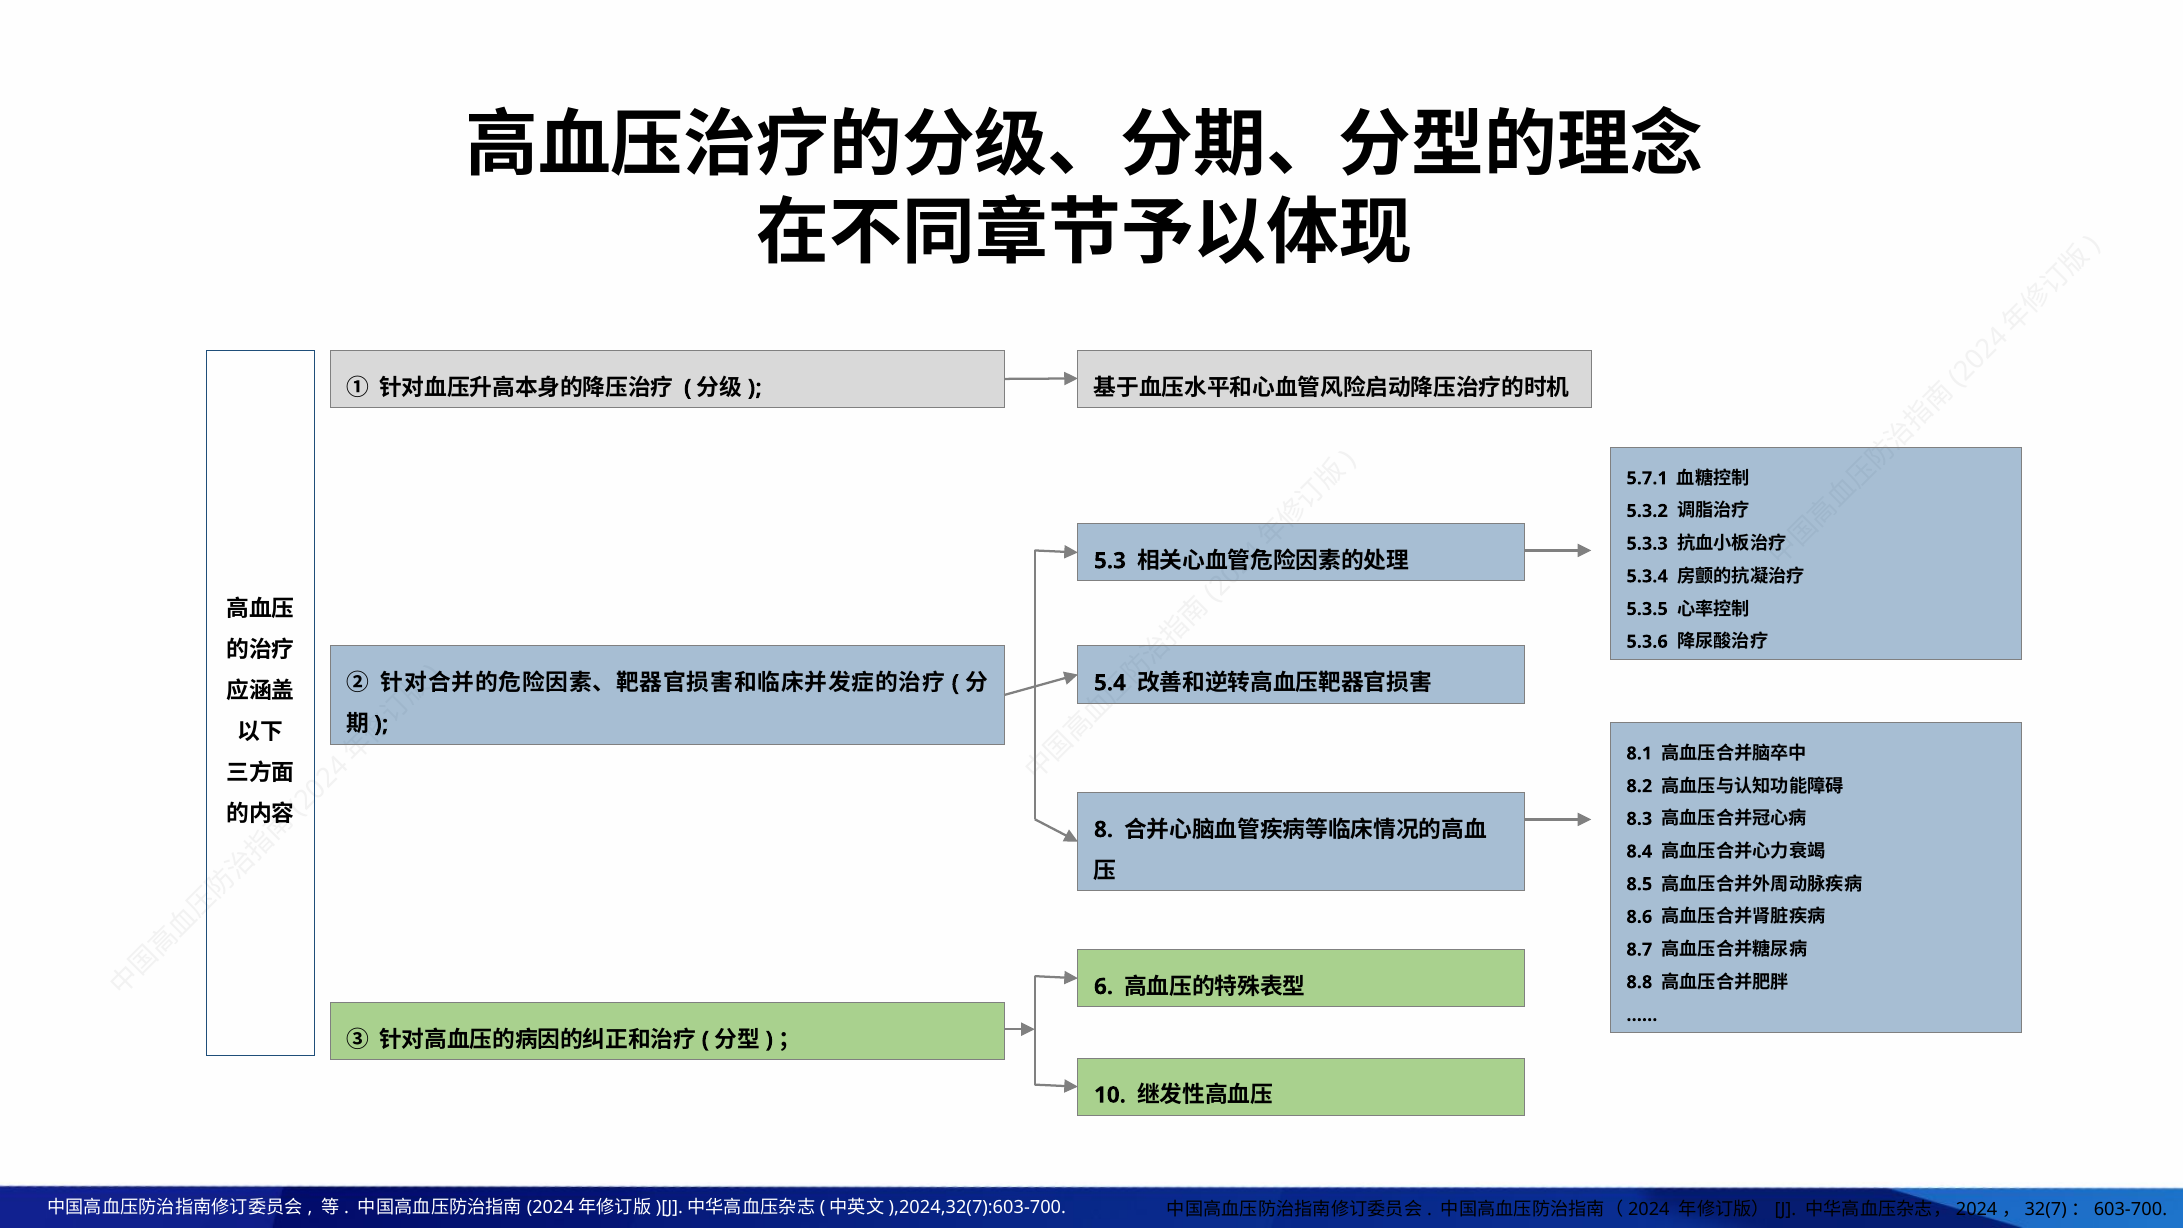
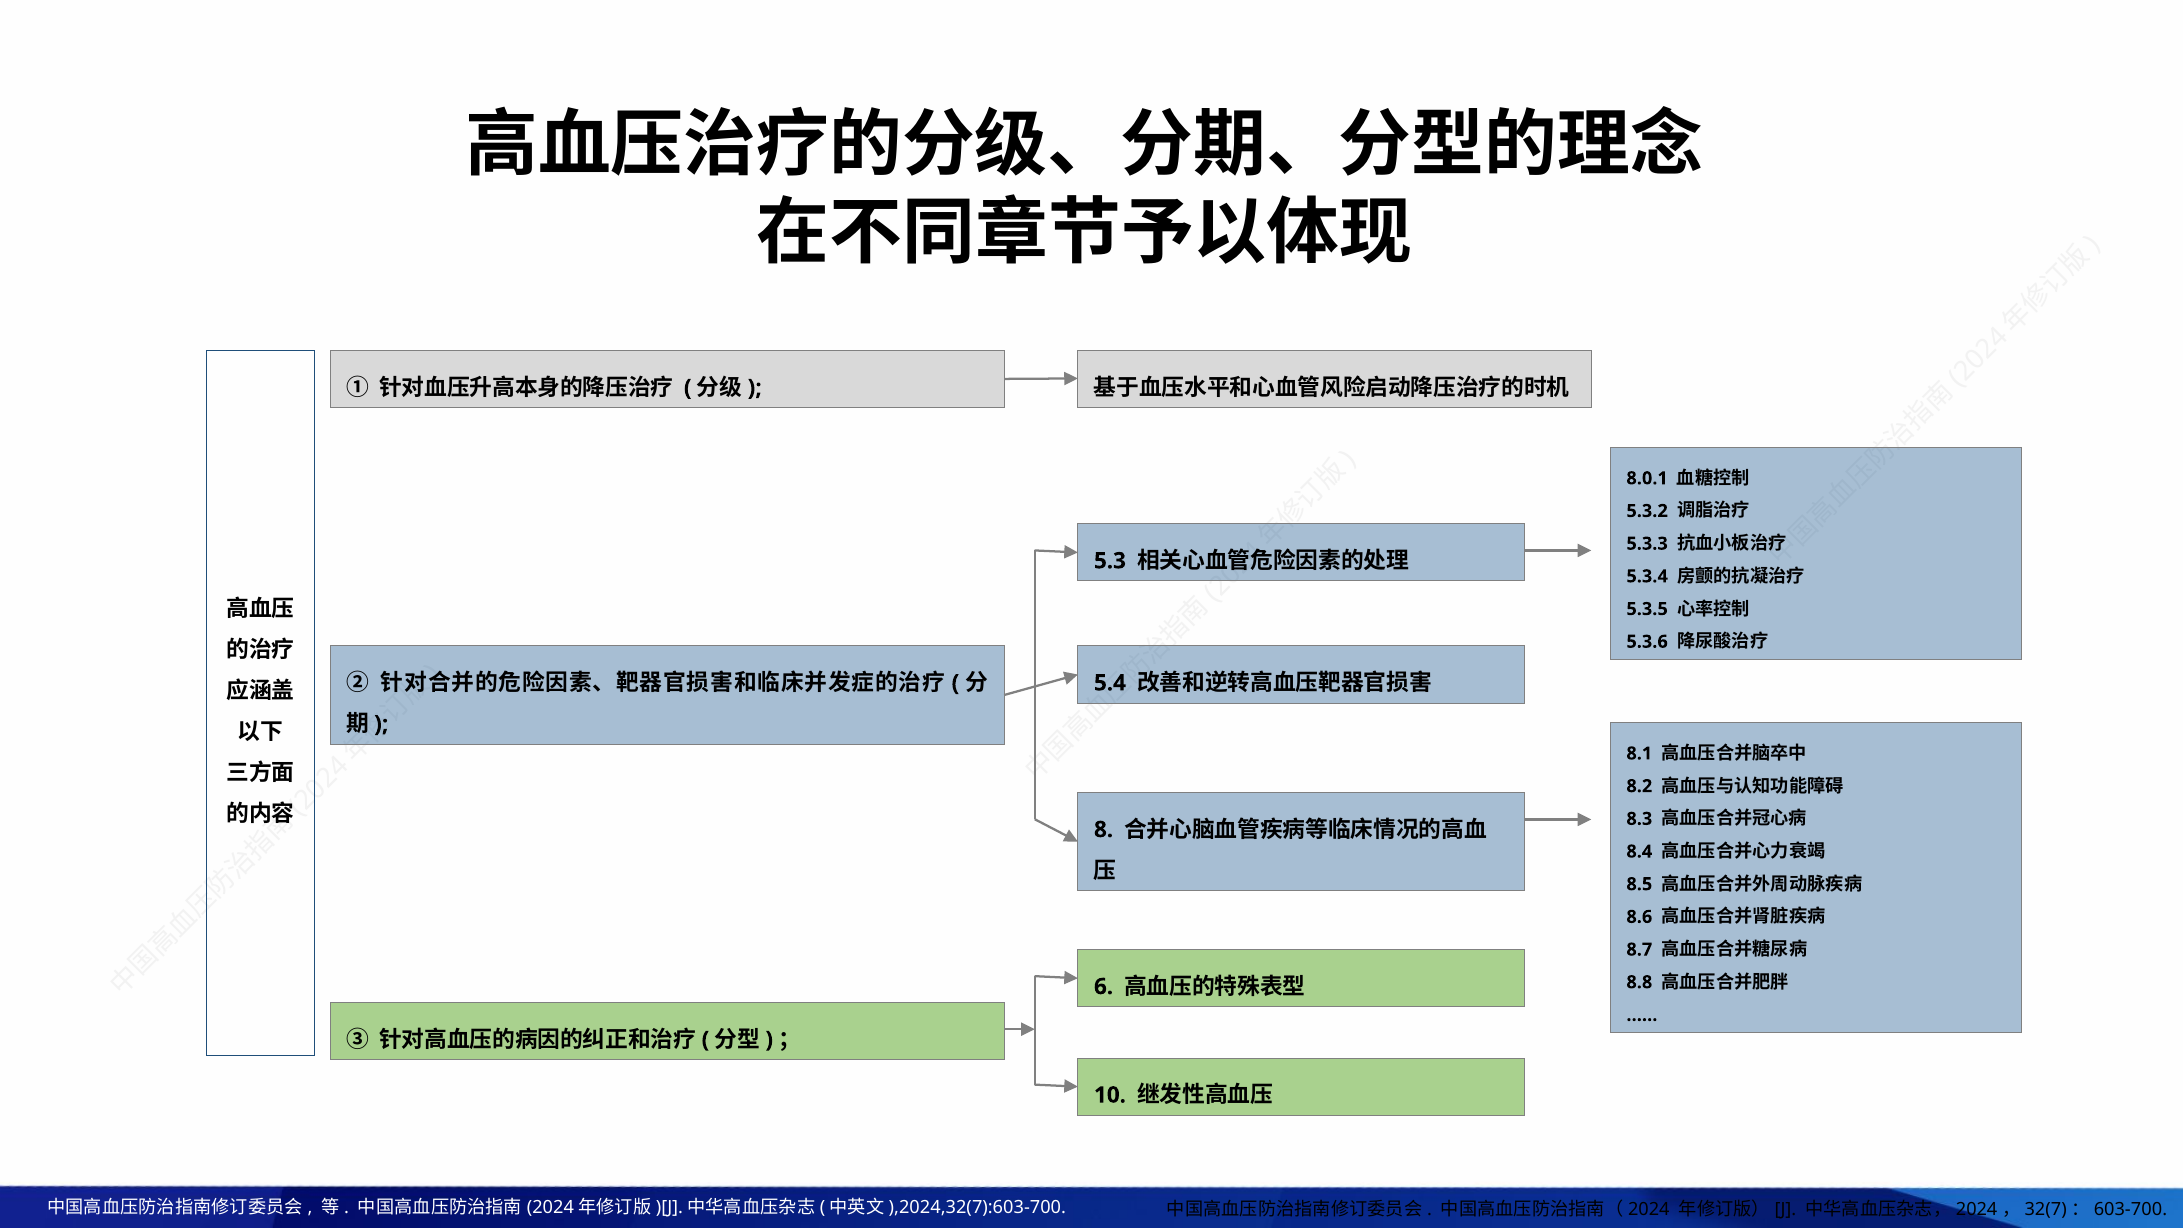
5.7.1: 5.7.1 -> 8.0.1 (1647, 478)
